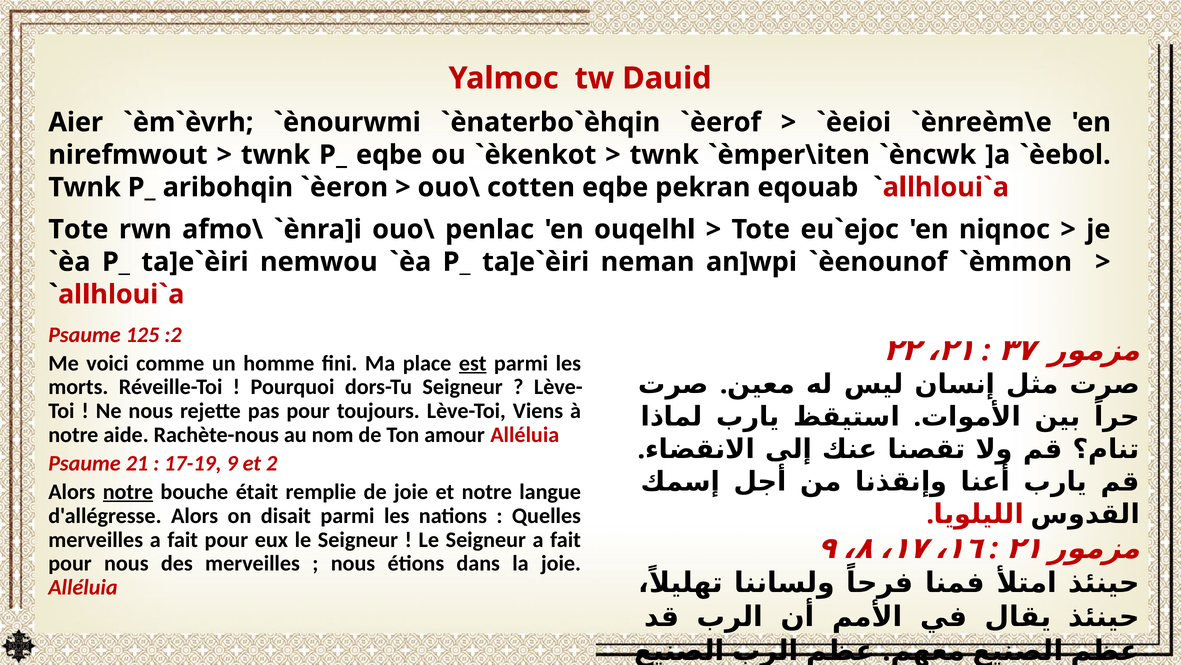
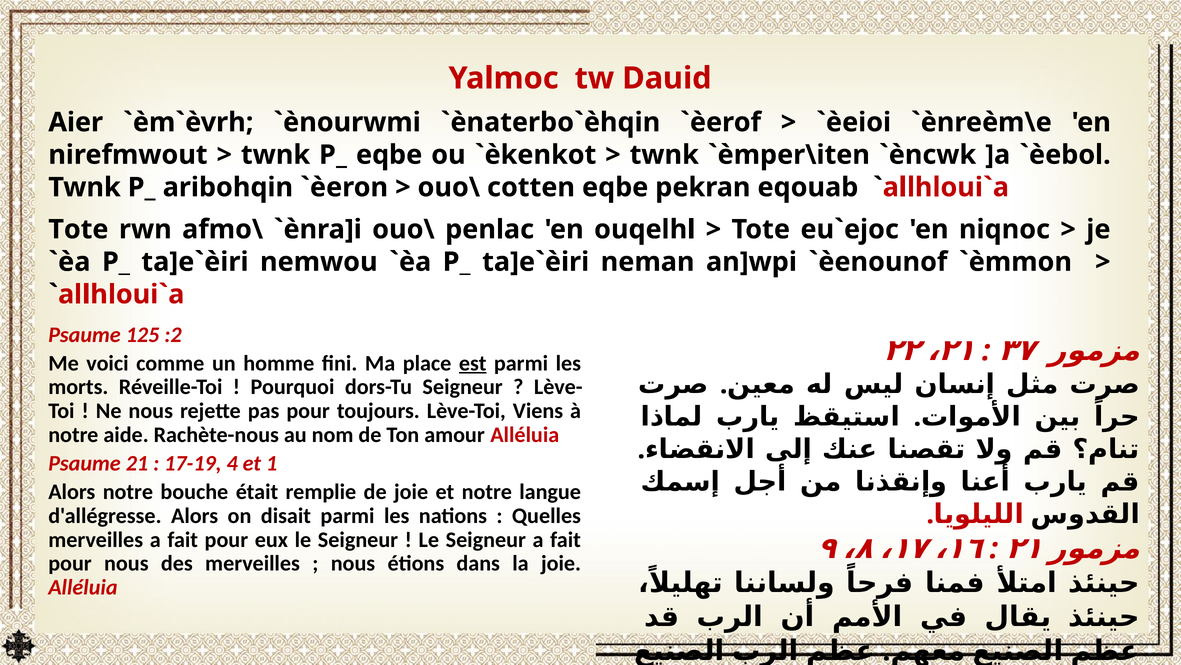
9: 9 -> 4 (232, 463)
2: 2 -> 1 (272, 463)
notre underline: present -> none (128, 491)
